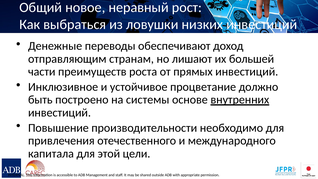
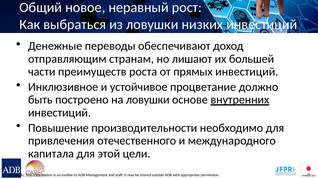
на системы: системы -> ловушки (148, 100)
